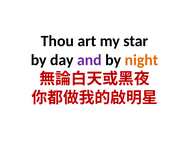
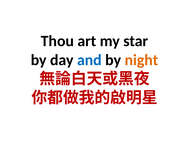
and colour: purple -> blue (89, 60)
